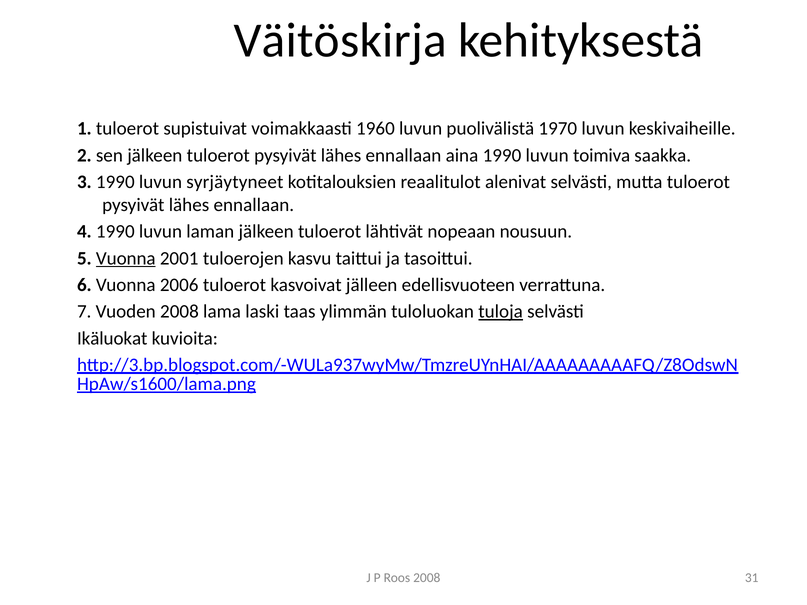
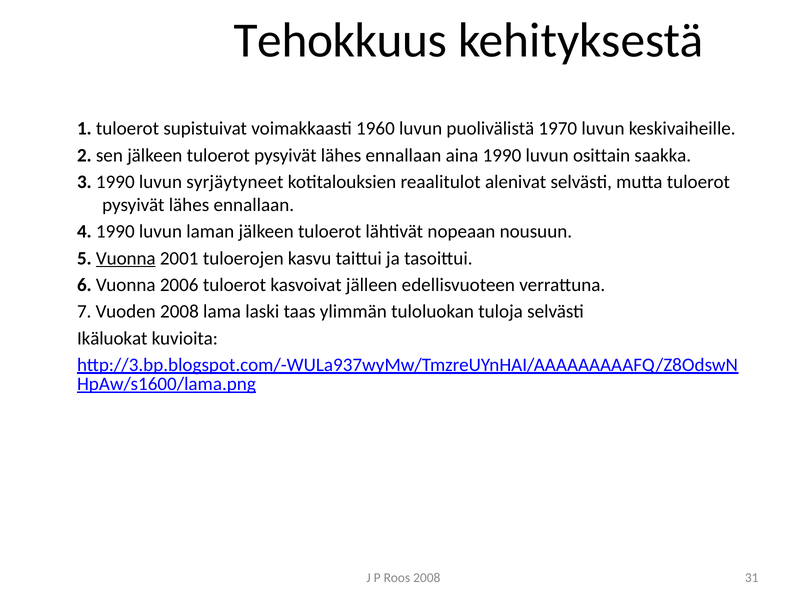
Väitöskirja: Väitöskirja -> Tehokkuus (340, 40)
toimiva: toimiva -> osittain (602, 155)
tuloja underline: present -> none (501, 312)
